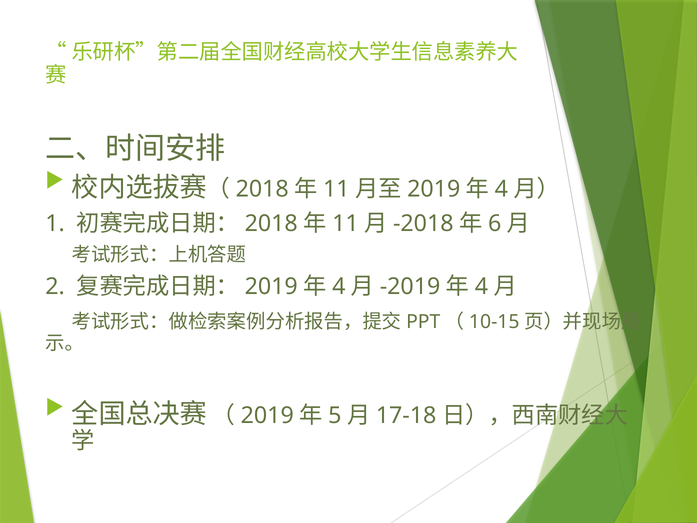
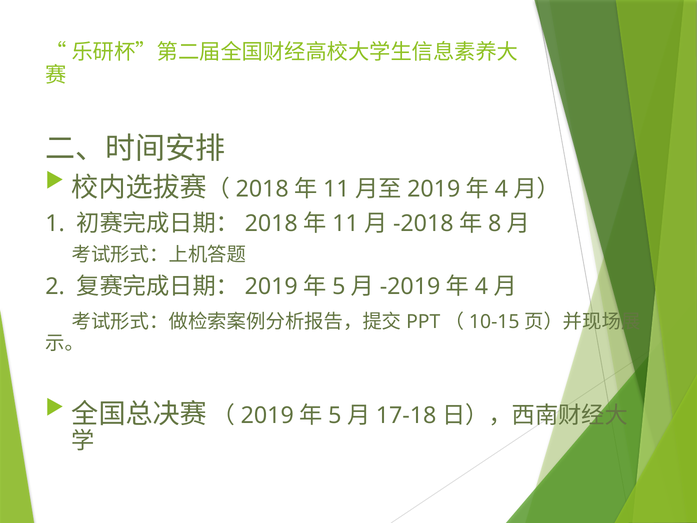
6: 6 -> 8 (495, 223)
4: 4 -> 5 (339, 287)
